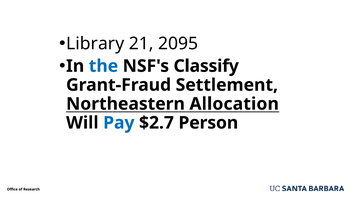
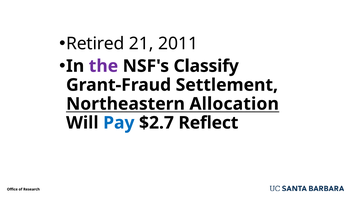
Library: Library -> Retired (95, 43)
2095: 2095 -> 2011 (178, 43)
the colour: blue -> purple (103, 66)
Person: Person -> Reflect (208, 123)
